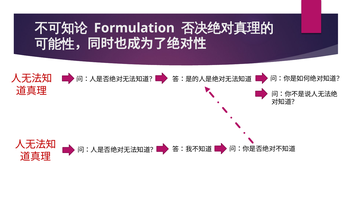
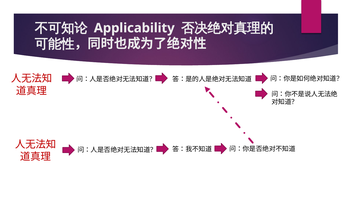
Formulation: Formulation -> Applicability (134, 28)
